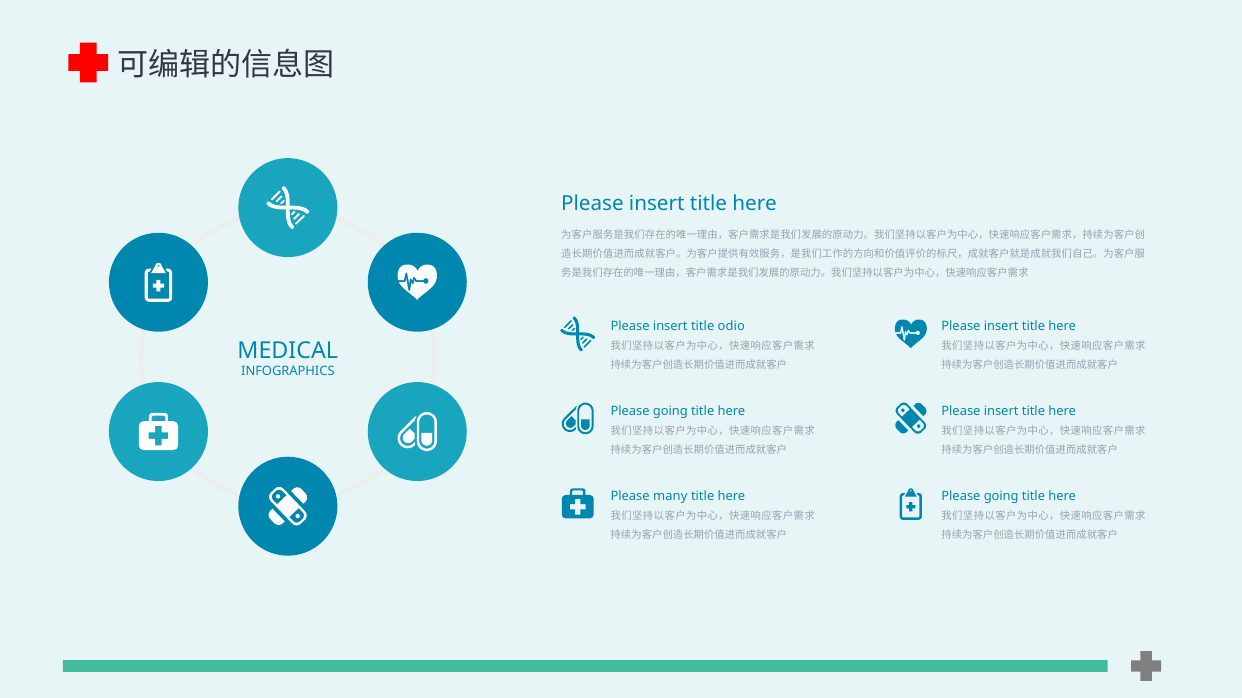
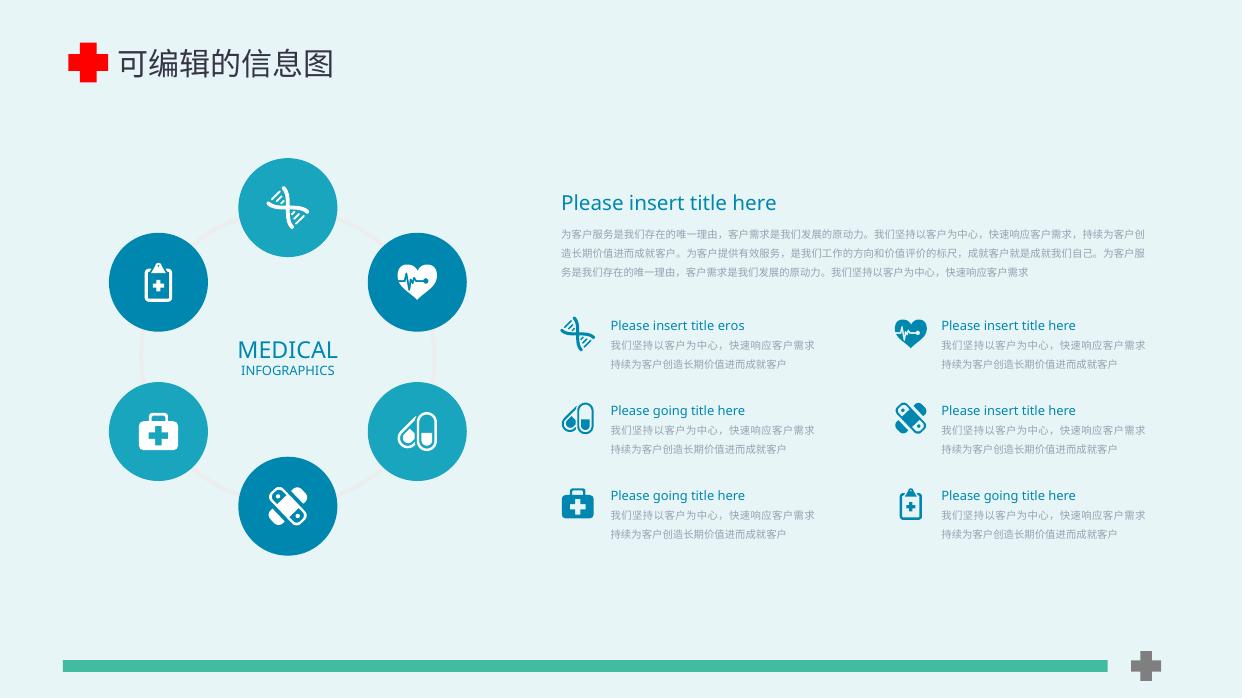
odio: odio -> eros (731, 326)
many: many -> going (670, 497)
